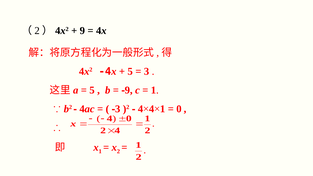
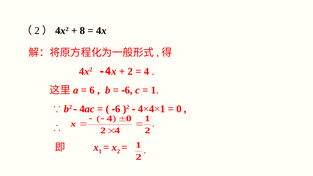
9: 9 -> 8 (82, 31)
5: 5 -> 2 (130, 71)
3: 3 -> 4 (147, 71)
5: 5 -> 6 (92, 90)
9: 9 -> 6 (129, 90)
3: 3 -> 6 (118, 109)
